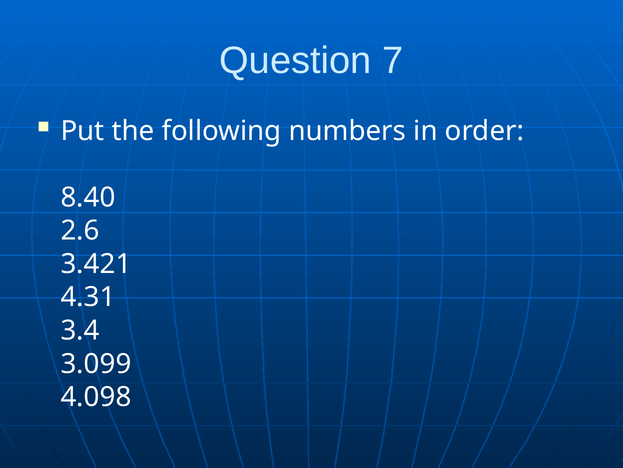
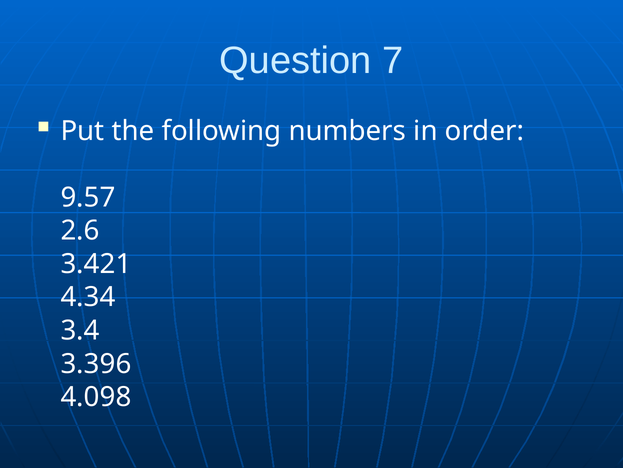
8.40: 8.40 -> 9.57 (88, 197)
4.31: 4.31 -> 4.34 (88, 297)
3.099: 3.099 -> 3.396 (96, 363)
